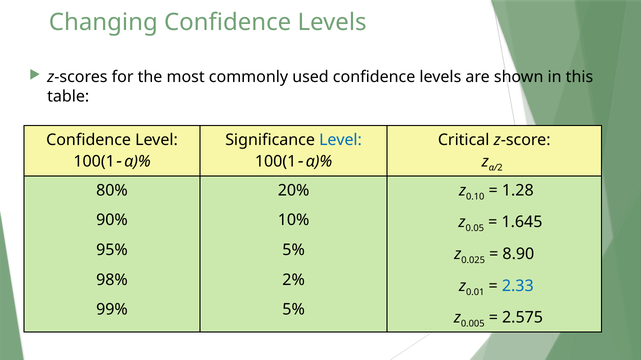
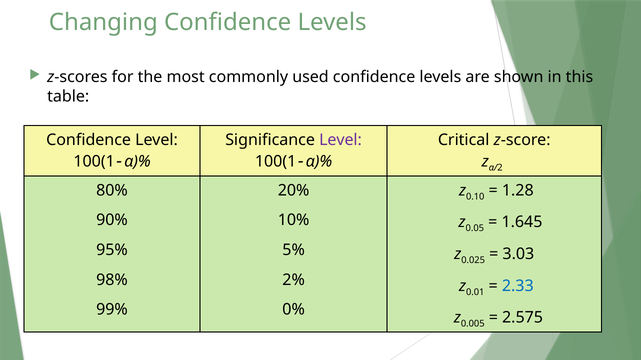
Level colour: blue -> purple (340, 140)
8.90: 8.90 -> 3.03 (518, 254)
5%: 5% -> 0% (294, 310)
